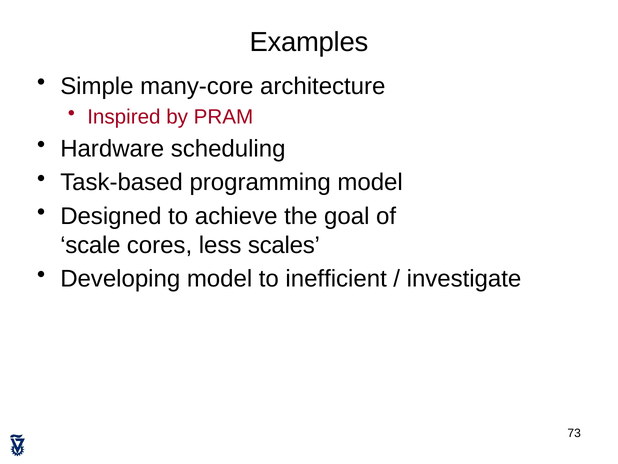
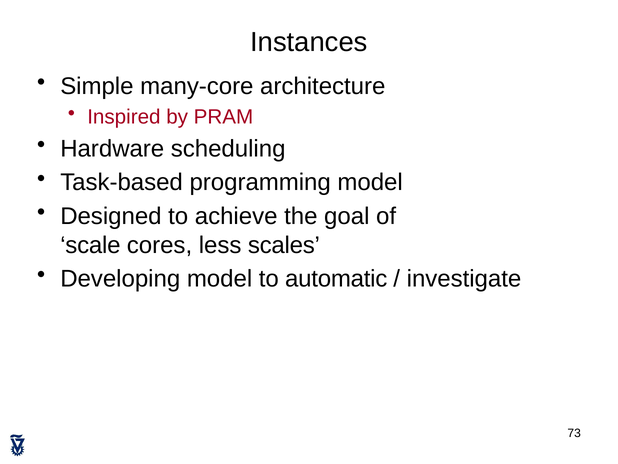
Examples: Examples -> Instances (309, 42)
inefficient: inefficient -> automatic (336, 279)
